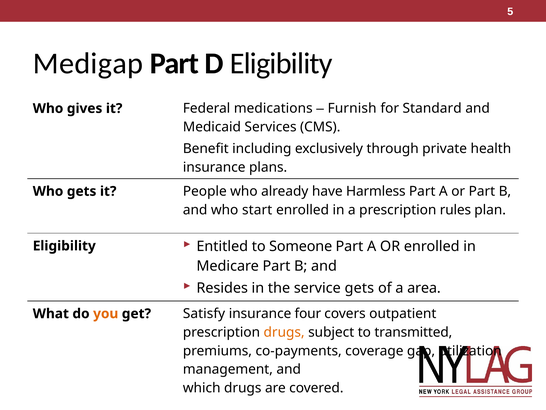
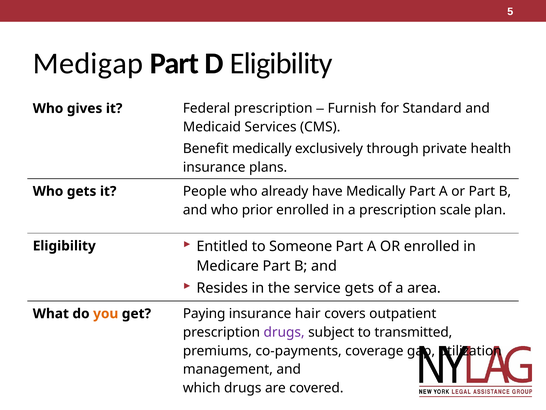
Federal medications: medications -> prescription (273, 108)
Benefit including: including -> medically (262, 148)
have Harmless: Harmless -> Medically (376, 191)
start: start -> prior (257, 210)
rules: rules -> scale (455, 210)
Satisfy: Satisfy -> Paying (204, 313)
four: four -> hair (308, 313)
drugs colour: orange -> purple (284, 332)
